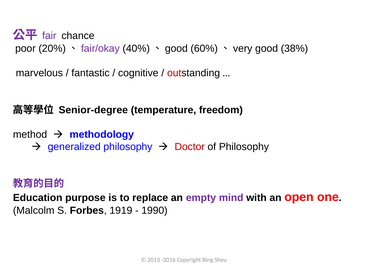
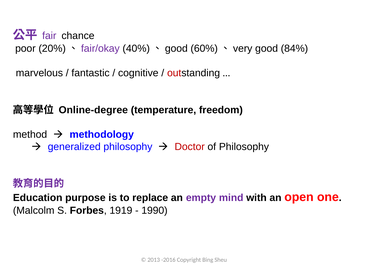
38%: 38% -> 84% (294, 49)
Senior-degree: Senior-degree -> Online-degree (93, 110)
